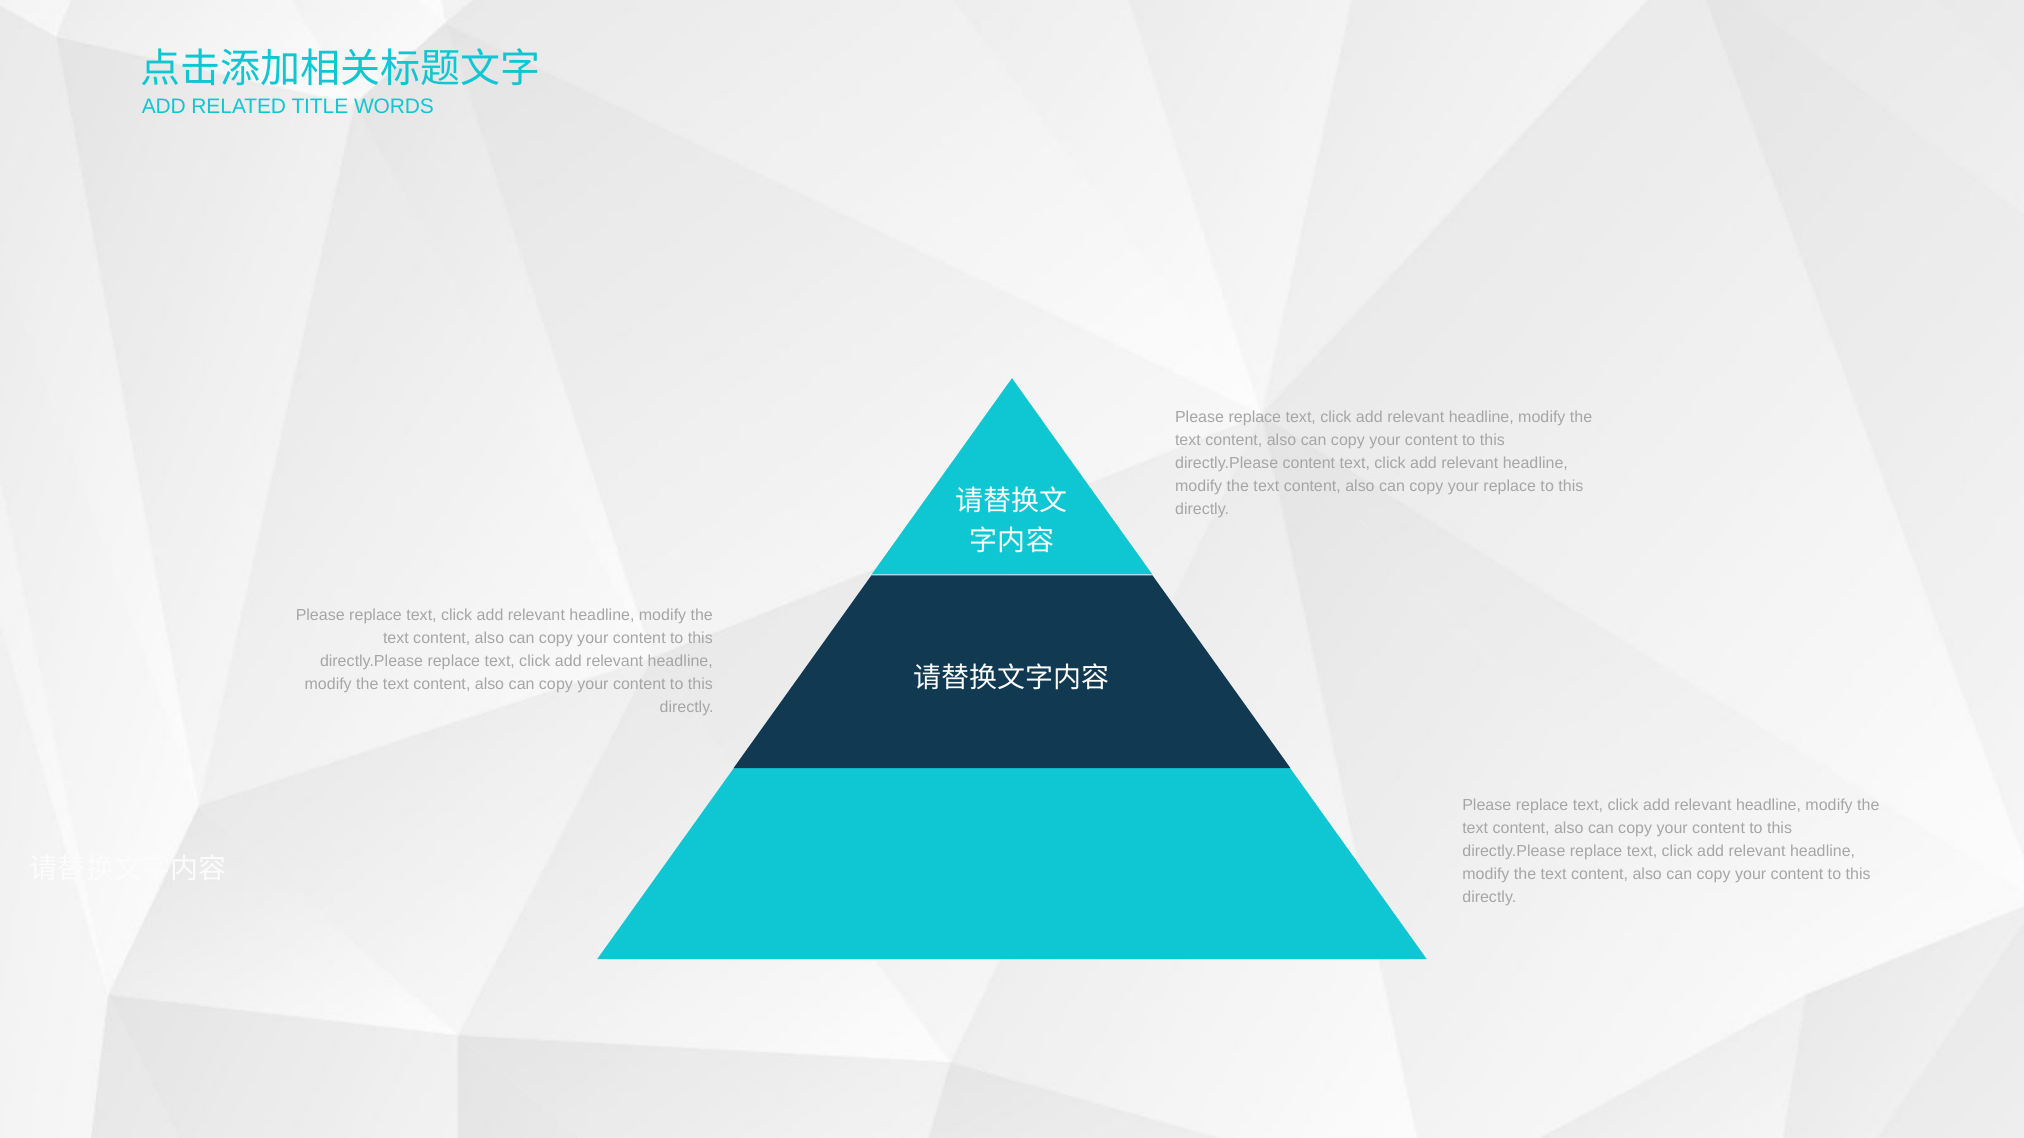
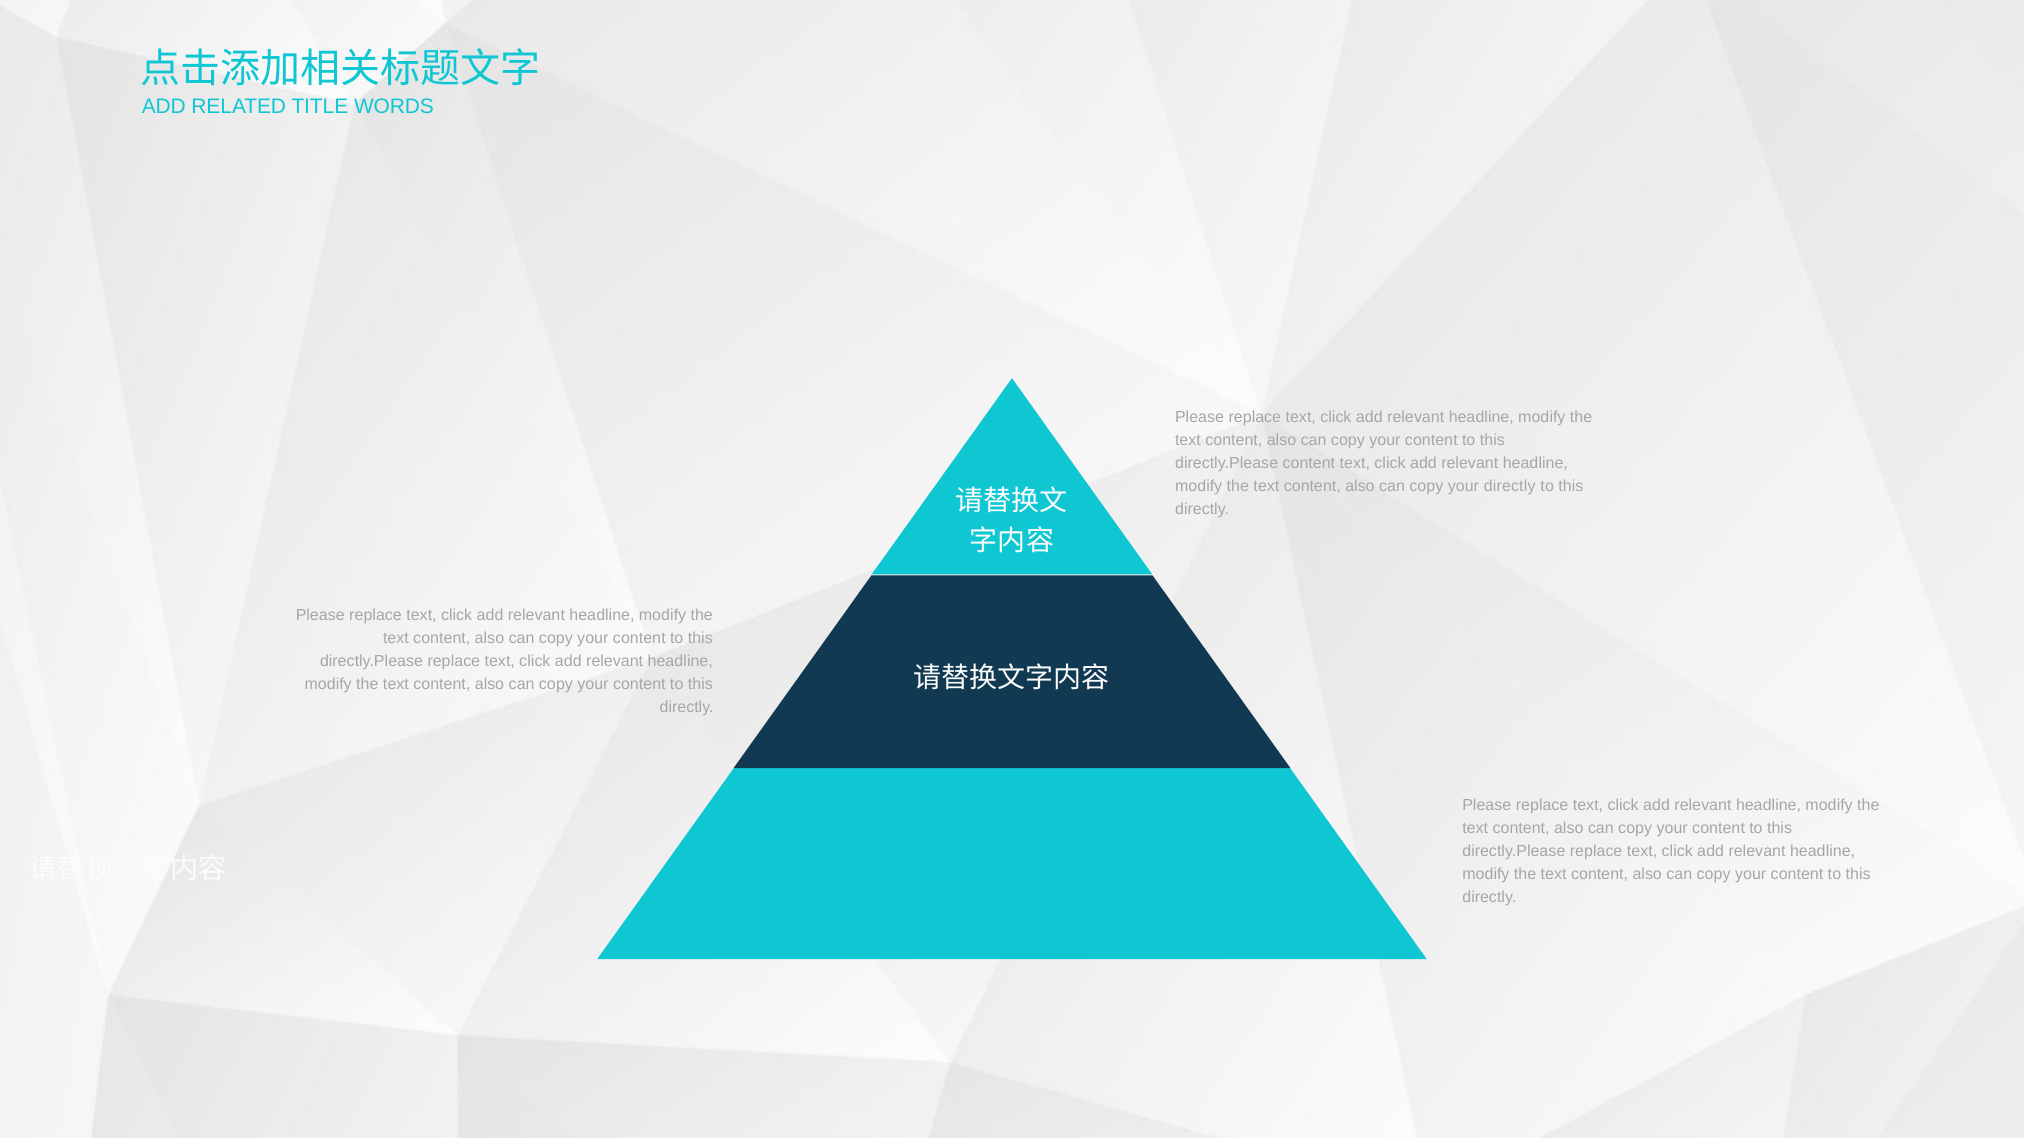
your replace: replace -> directly (1510, 486)
